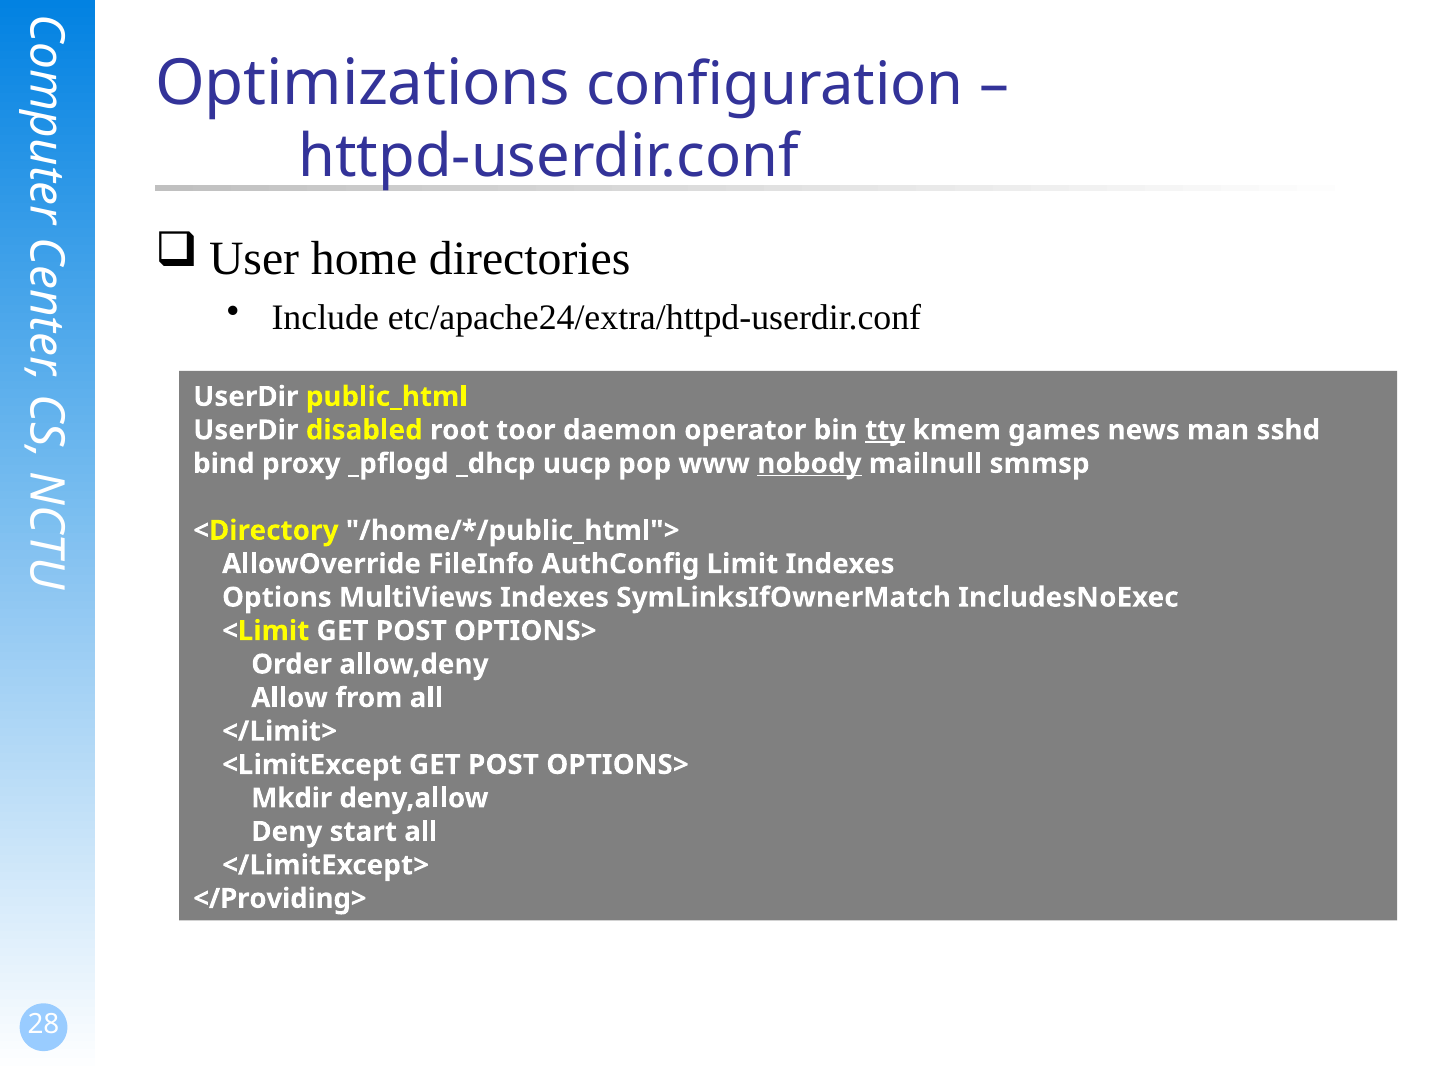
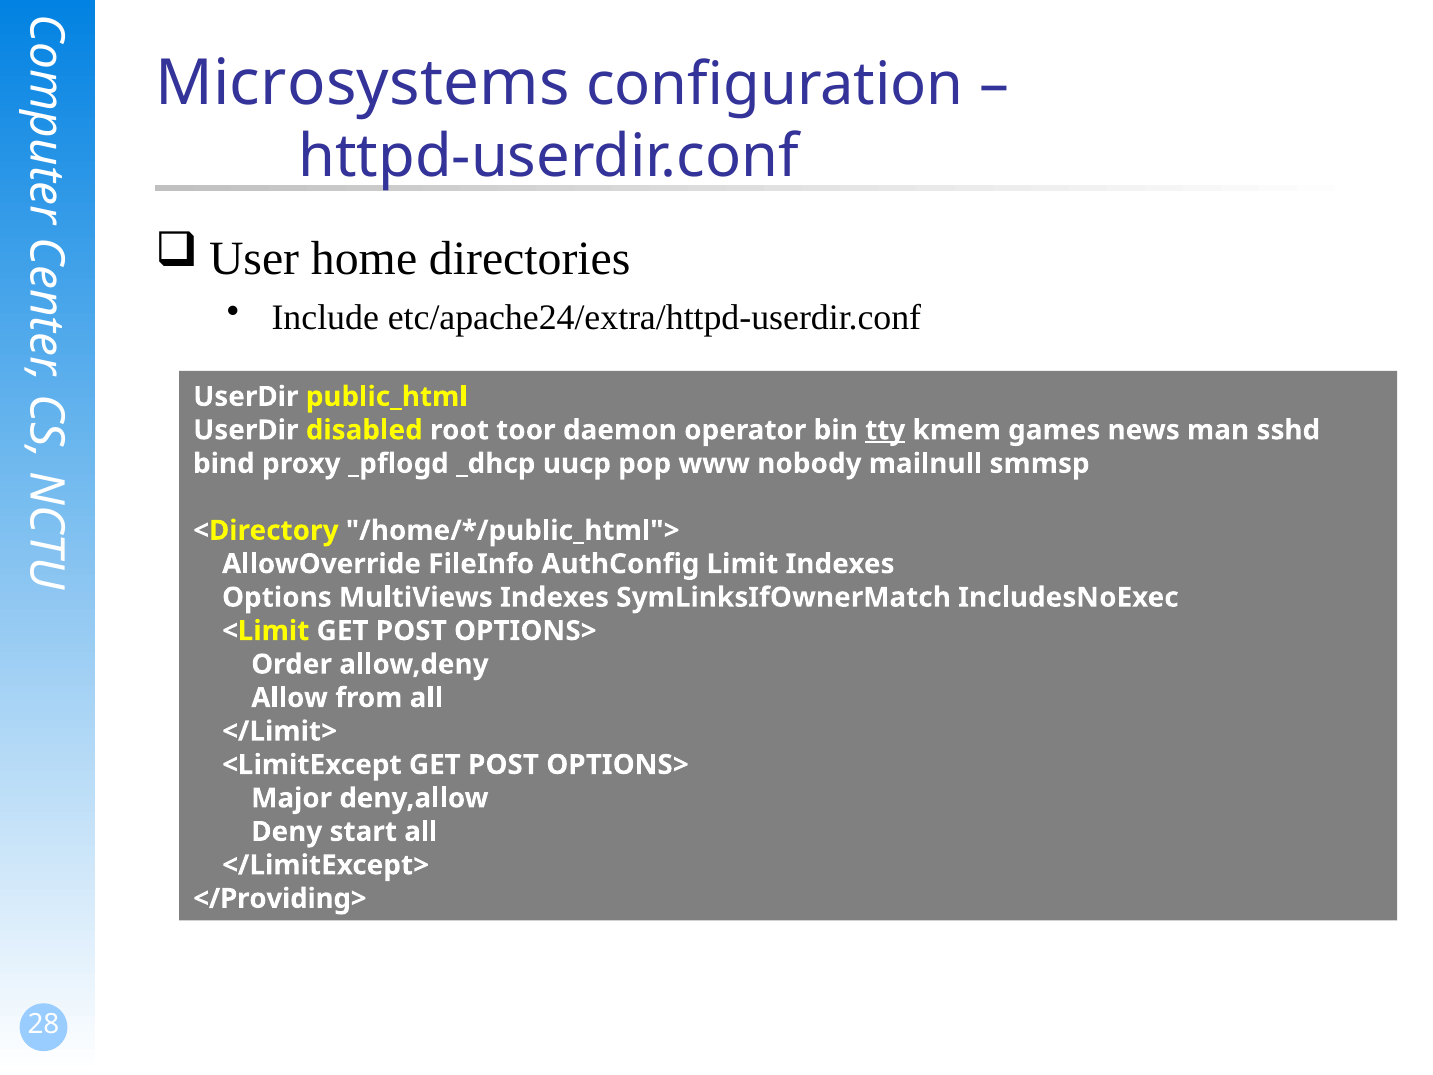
Optimizations: Optimizations -> Microsystems (363, 83)
nobody underline: present -> none (809, 464)
Mkdir: Mkdir -> Major (292, 798)
